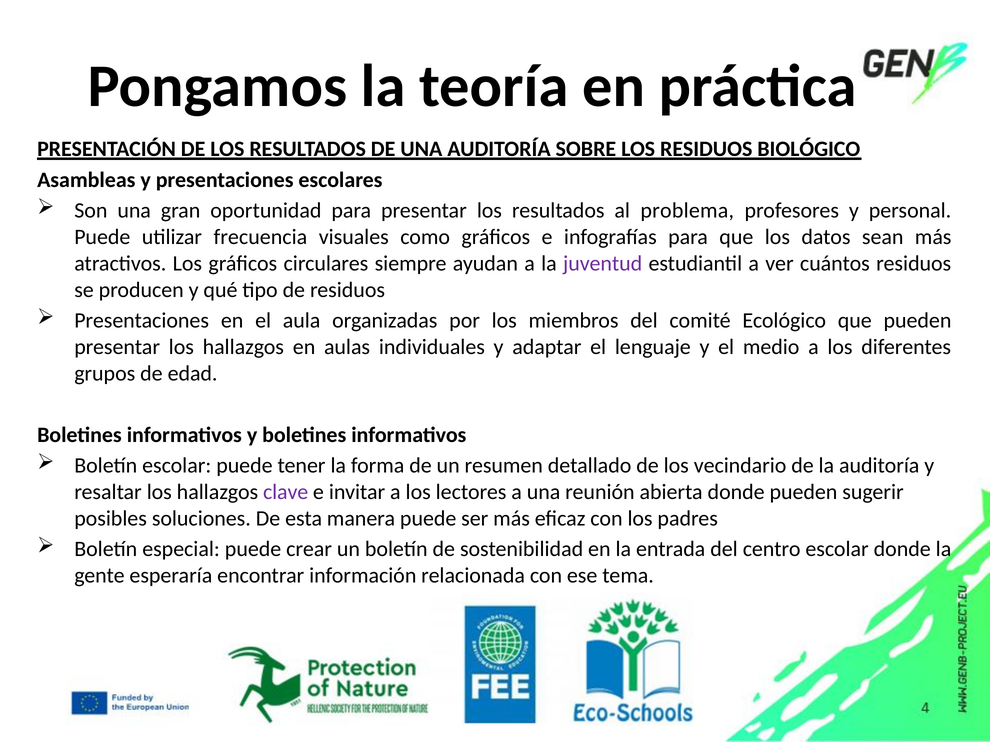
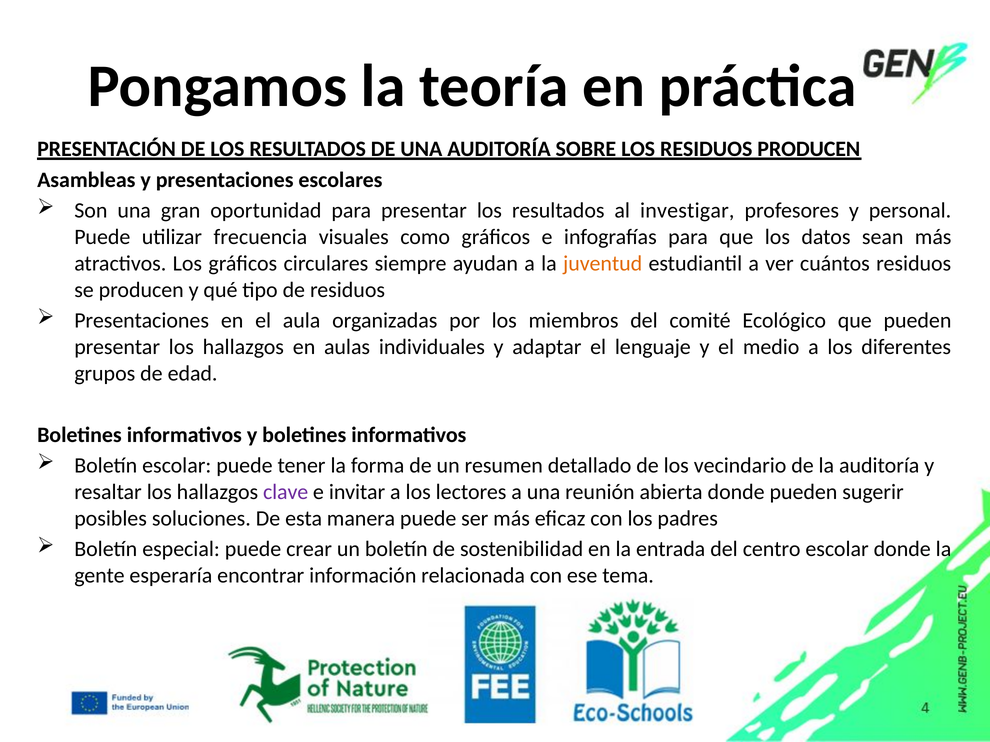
RESIDUOS BIOLÓGICO: BIOLÓGICO -> PRODUCEN (809, 149)
problema: problema -> investigar (687, 211)
juventud colour: purple -> orange (603, 264)
